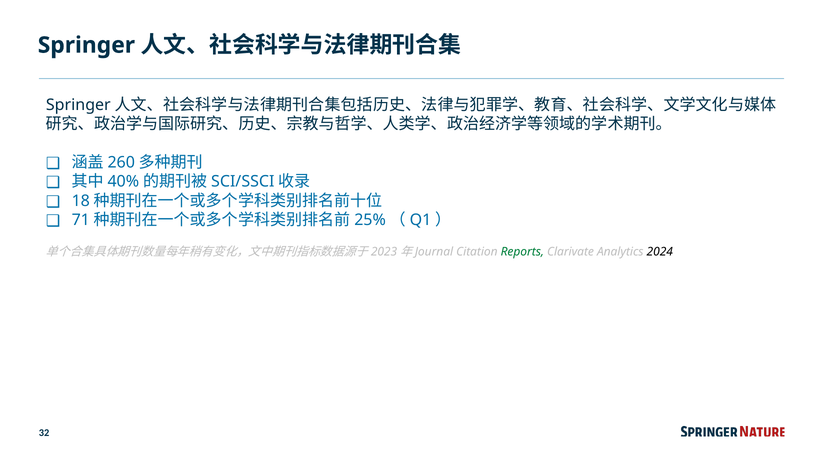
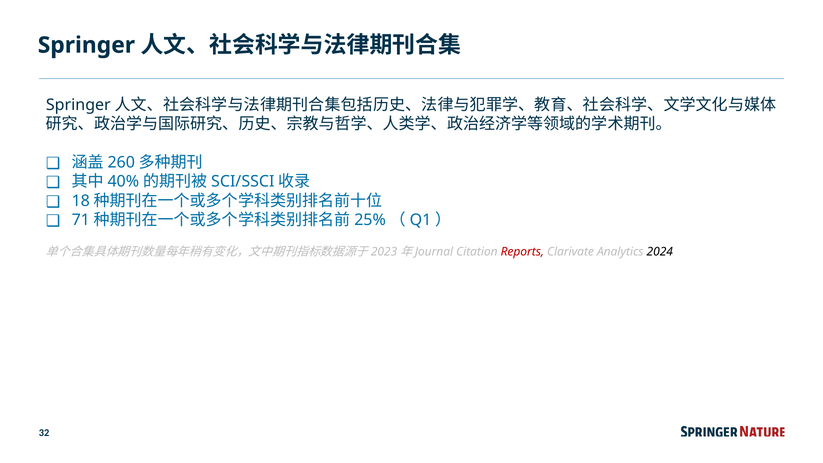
Reports colour: green -> red (522, 252)
